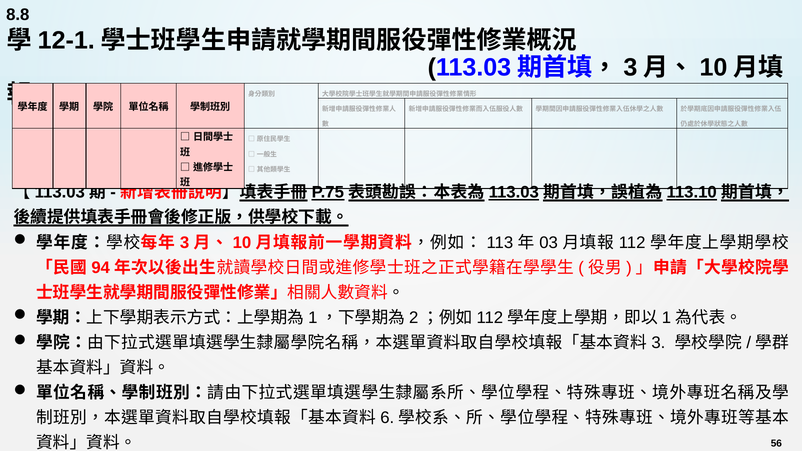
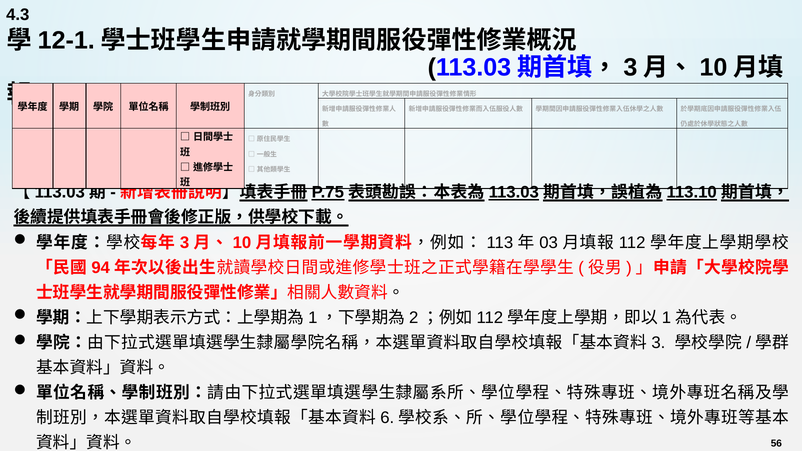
8.8: 8.8 -> 4.3 (18, 15)
